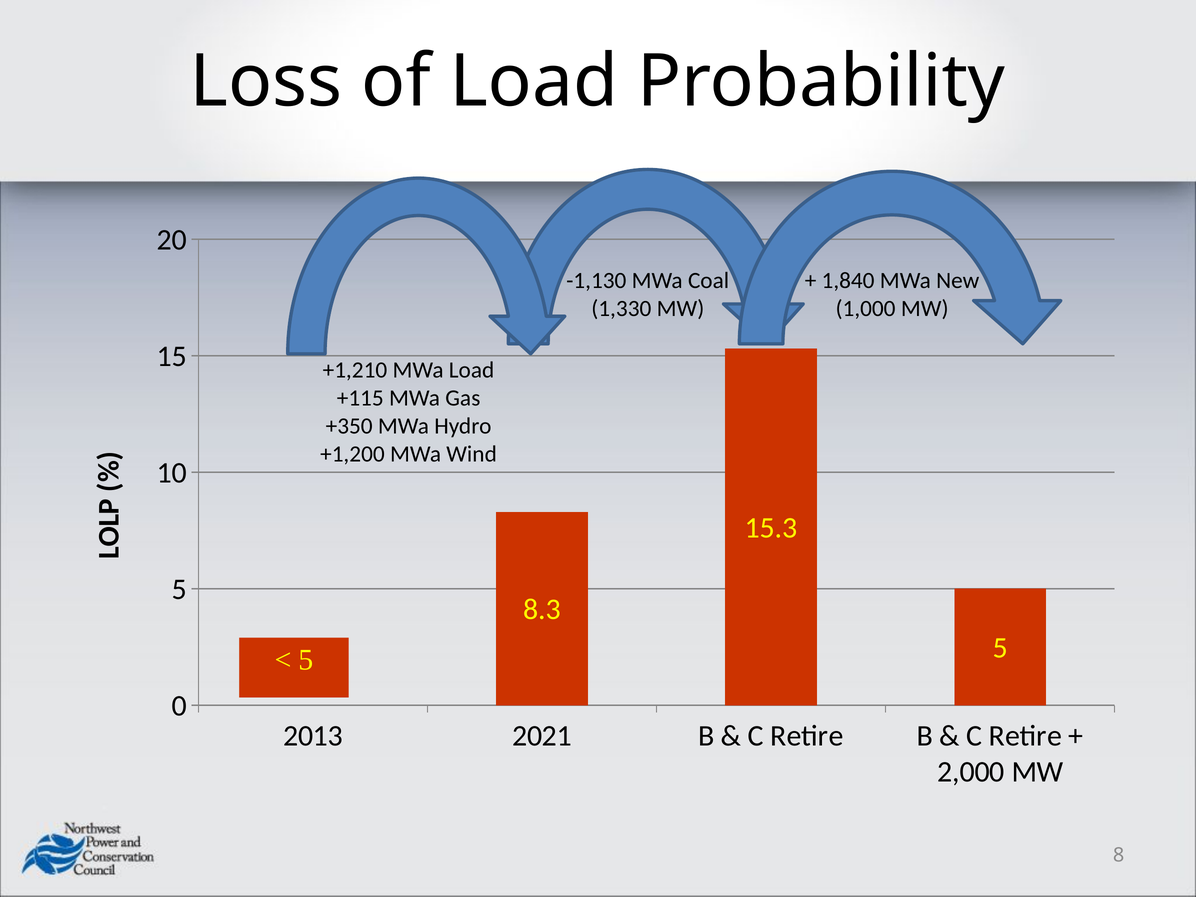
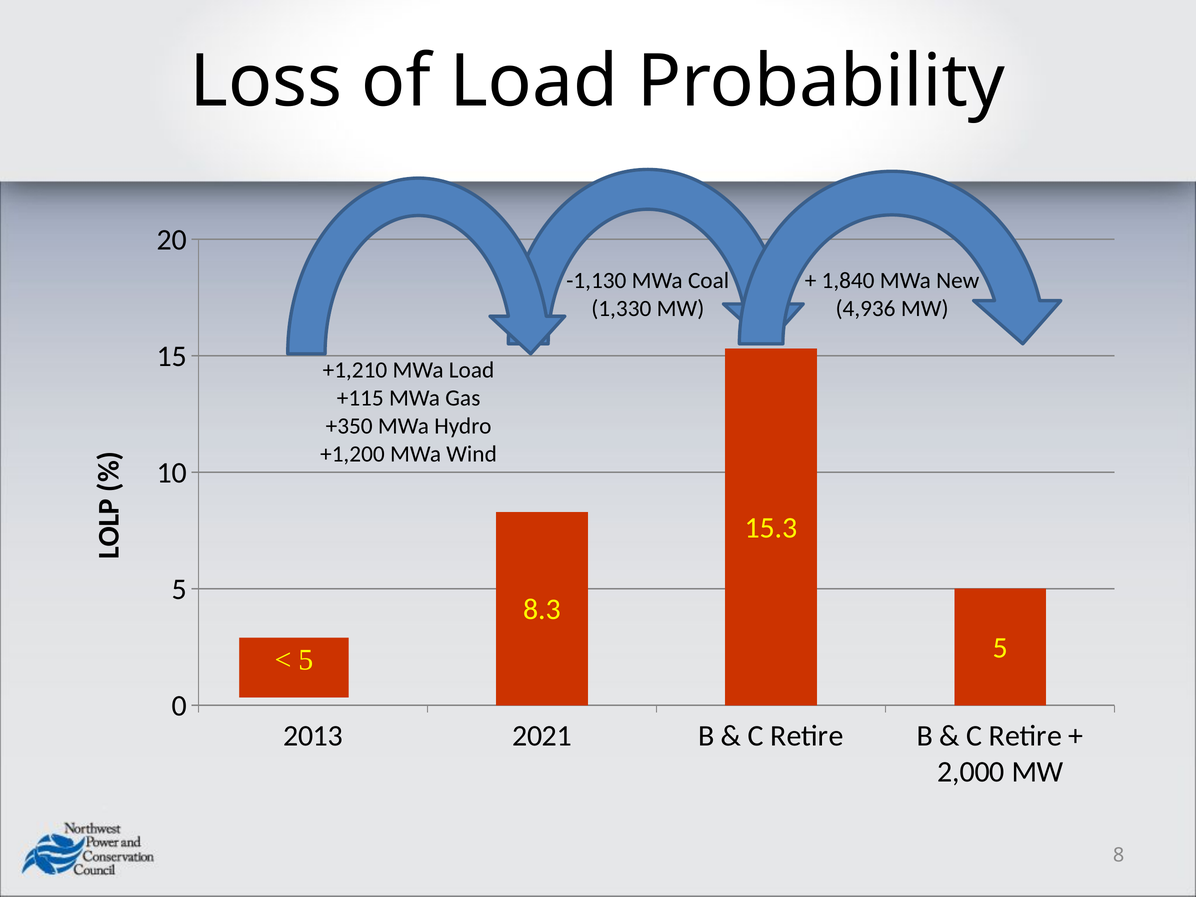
1,000: 1,000 -> 4,936 (866, 308)
